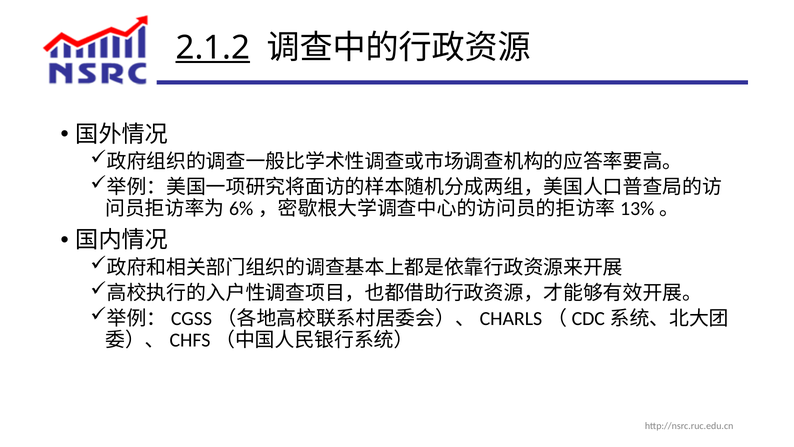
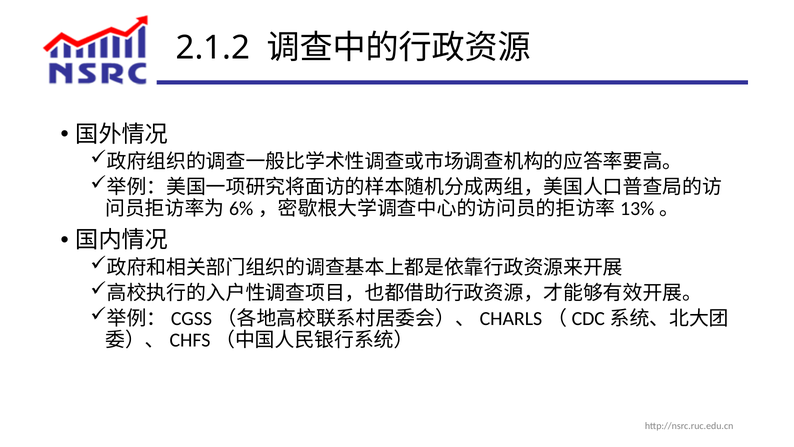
2.1.2 underline: present -> none (213, 48)
